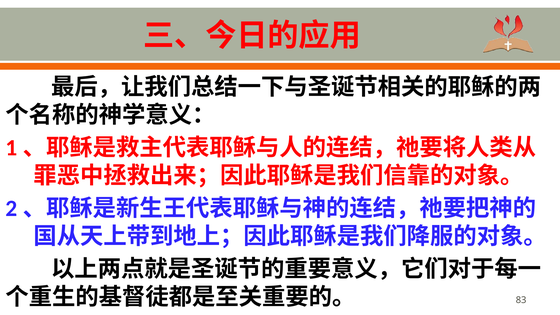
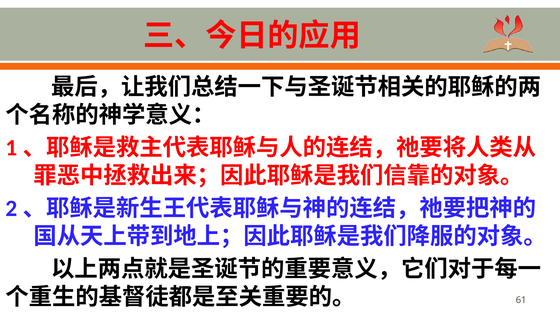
83: 83 -> 61 (521, 300)
